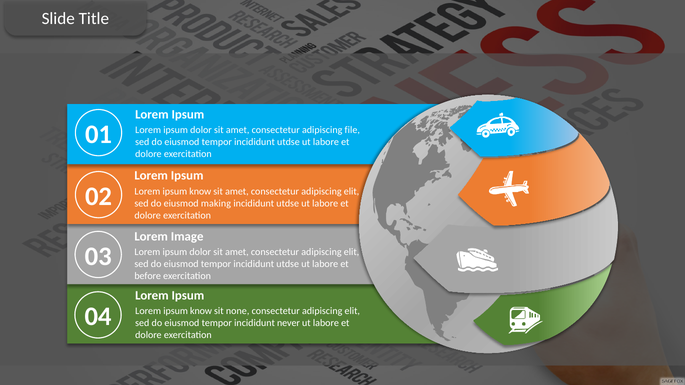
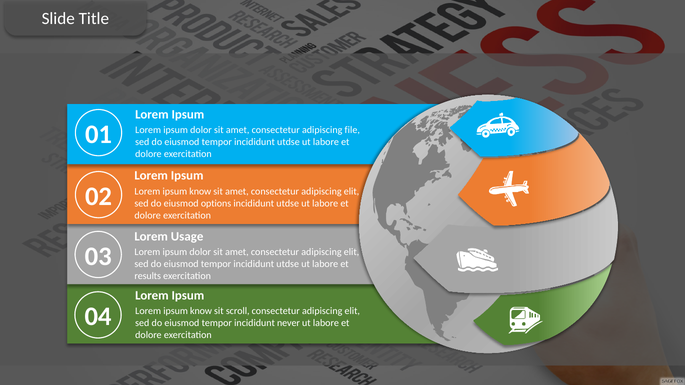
making: making -> options (216, 203)
Image: Image -> Usage (187, 237)
before: before -> results (148, 276)
none: none -> scroll (238, 311)
